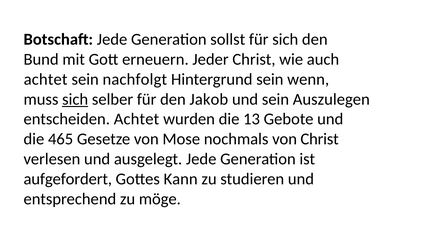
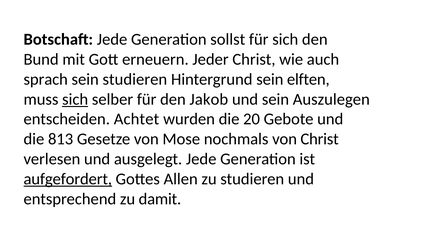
achtet: achtet -> sprach (46, 79)
sein nachfolgt: nachfolgt -> studieren (135, 79)
wenn: wenn -> elften (308, 79)
13: 13 -> 20 (252, 119)
465: 465 -> 813 (61, 139)
aufgefordert underline: none -> present (68, 179)
Kann: Kann -> Allen (181, 179)
möge: möge -> damit (160, 199)
